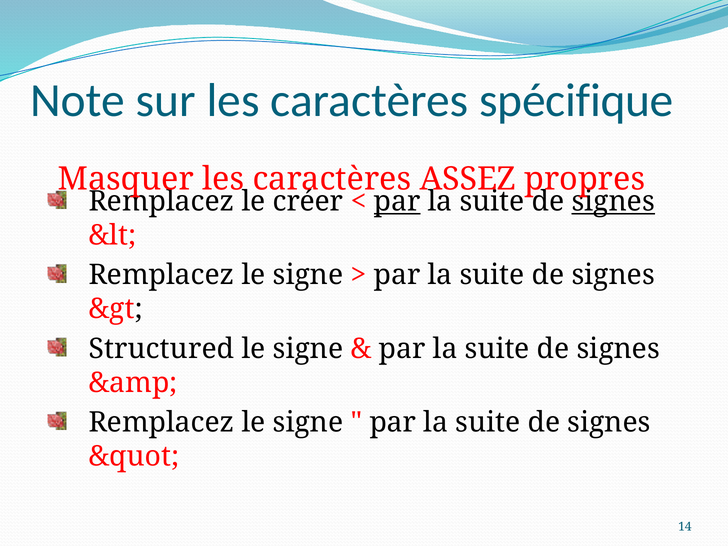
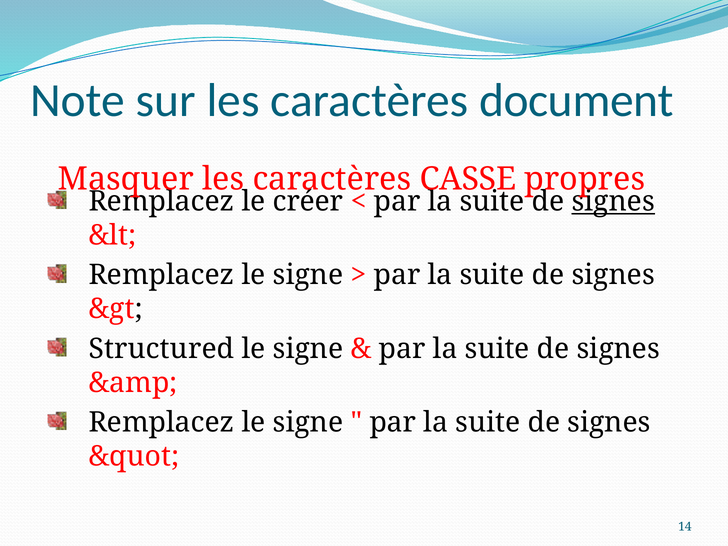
spécifique: spécifique -> document (576, 101)
ASSEZ: ASSEZ -> CASSE (468, 179)
par underline: present -> none (397, 201)
